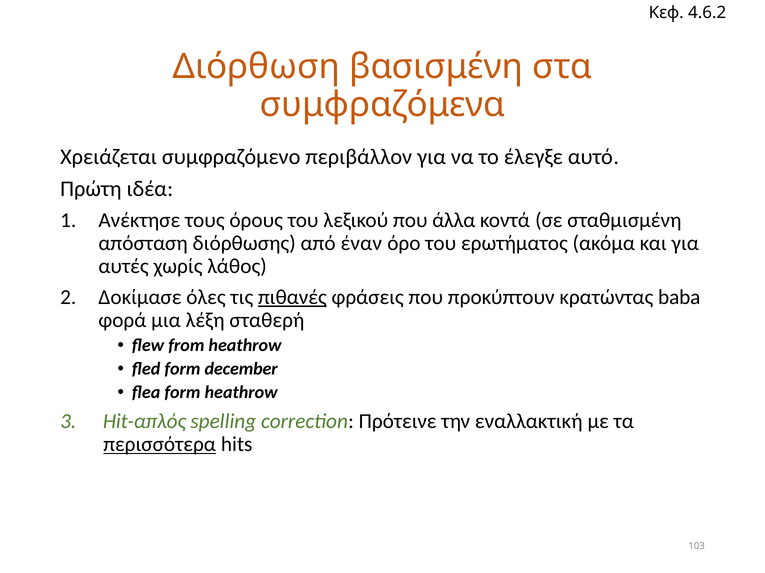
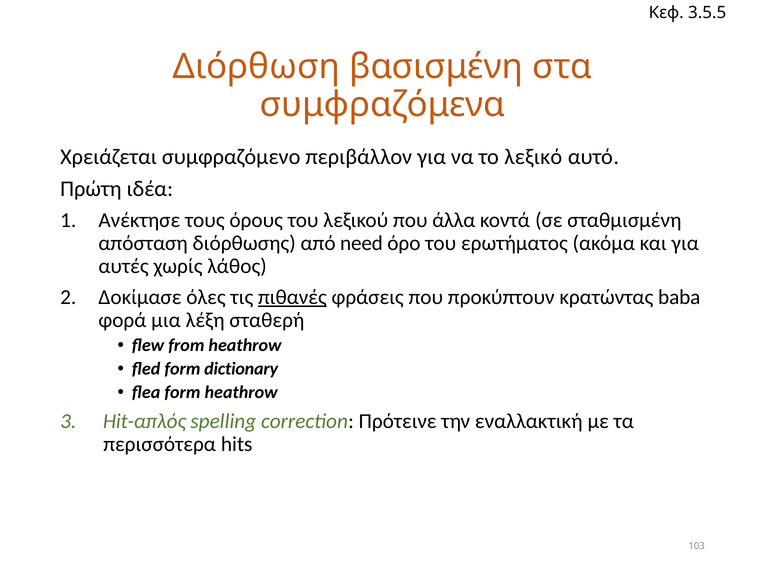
4.6.2: 4.6.2 -> 3.5.5 (707, 12)
έλεγξε: έλεγξε -> λεξικό (533, 157)
έναν: έναν -> need (361, 244)
december: december -> dictionary (241, 369)
περισσότερα underline: present -> none (160, 445)
